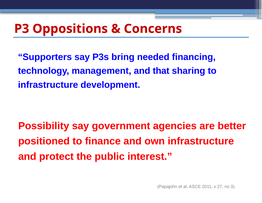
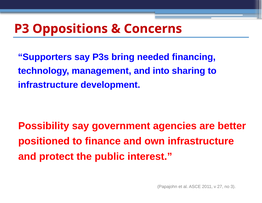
that: that -> into (161, 71)
